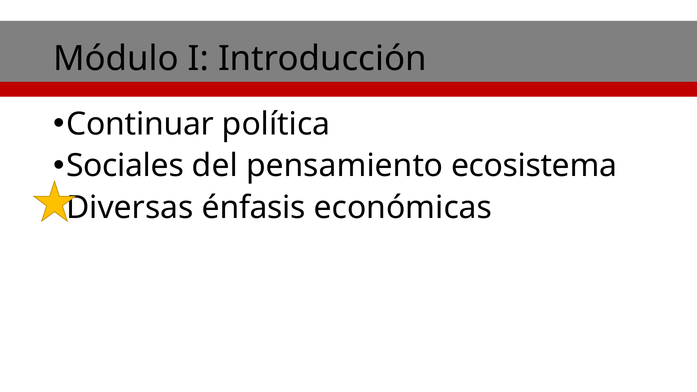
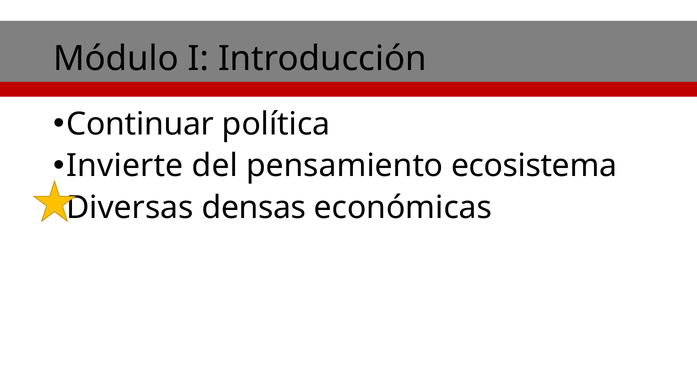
Sociales: Sociales -> Invierte (125, 166)
énfasis: énfasis -> densas (254, 208)
